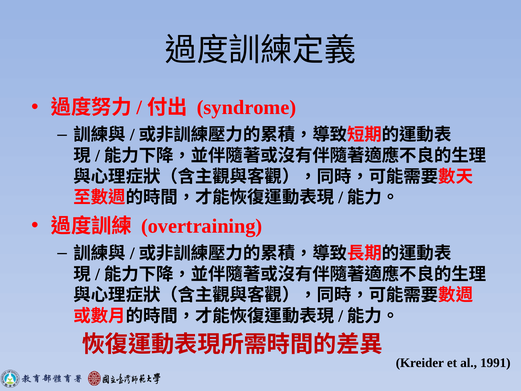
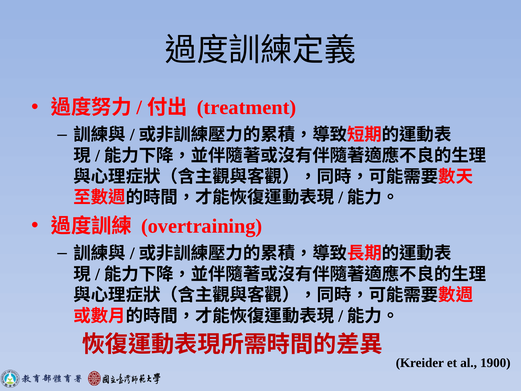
syndrome: syndrome -> treatment (247, 107)
1991: 1991 -> 1900 (495, 363)
